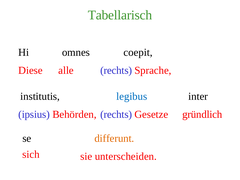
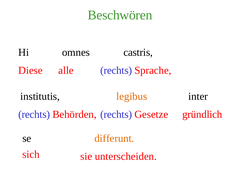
Tabellarisch: Tabellarisch -> Beschwören (120, 15)
coepit: coepit -> castris (138, 52)
legibus colour: blue -> orange (132, 96)
ipsius: ipsius -> rechts (34, 114)
